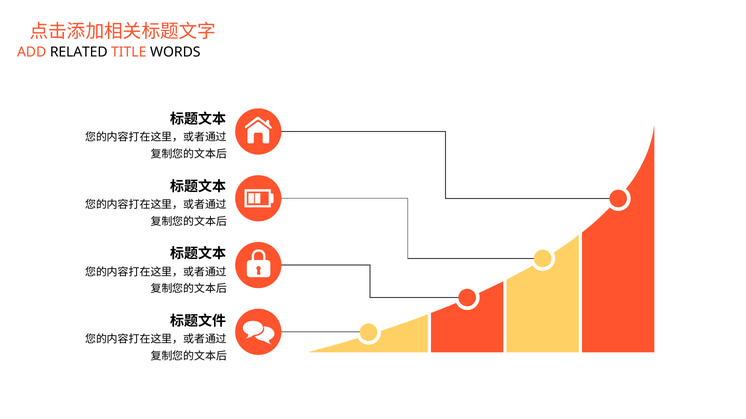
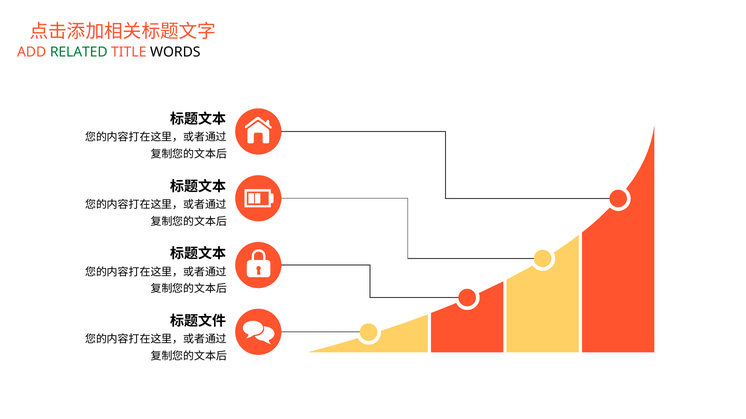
RELATED colour: black -> green (79, 52)
